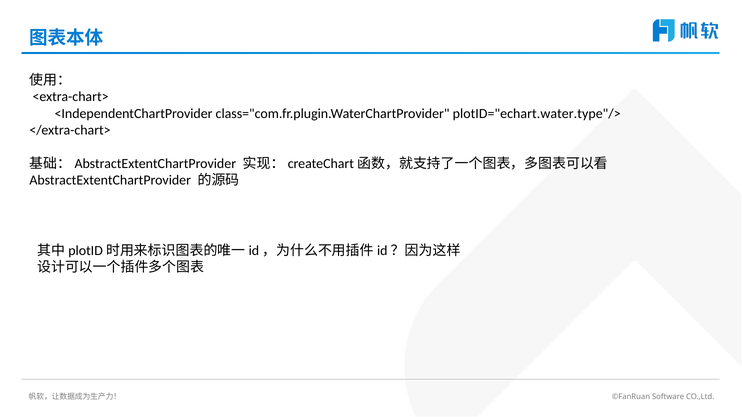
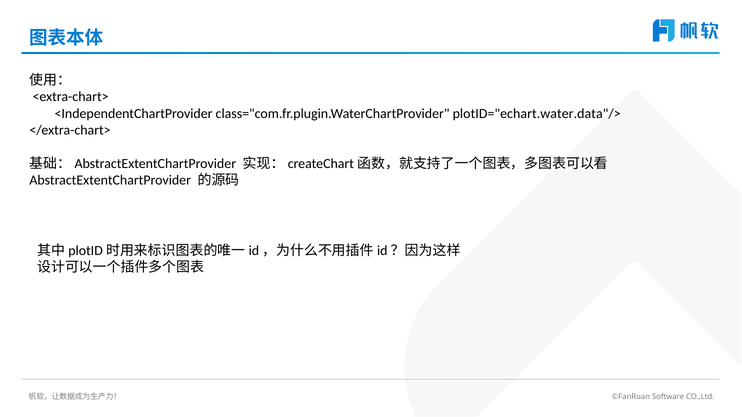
plotID="echart.water.type"/>: plotID="echart.water.type"/> -> plotID="echart.water.data"/> (537, 114)
